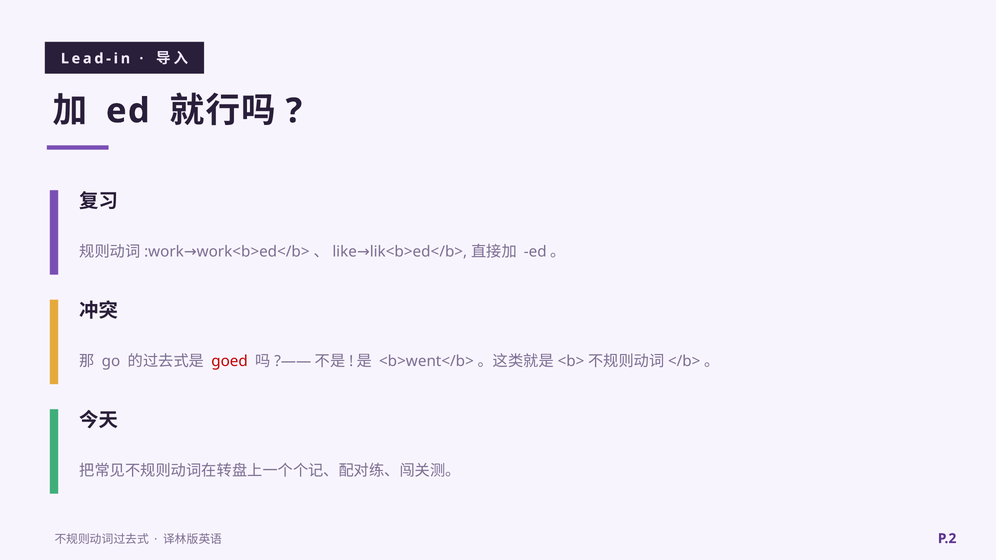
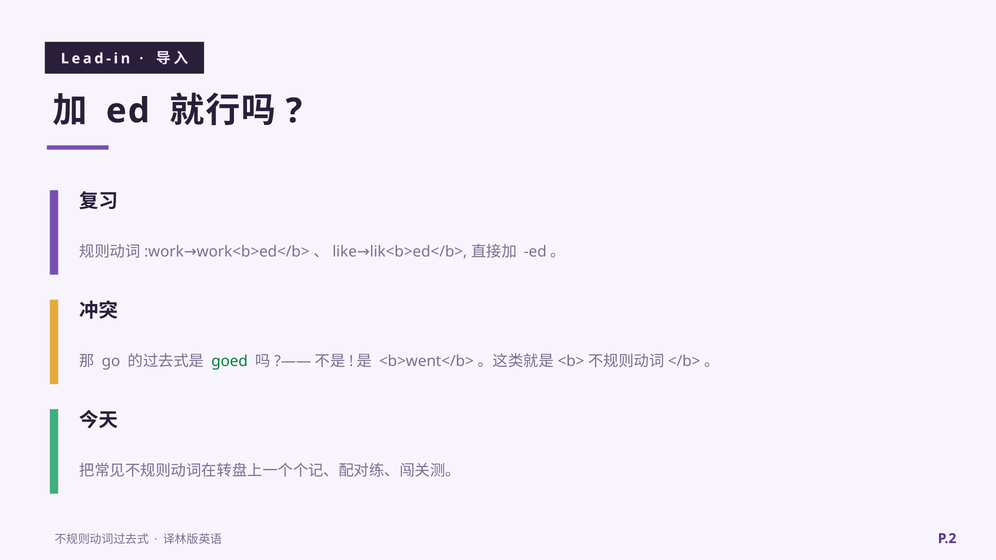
goed colour: red -> green (230, 362)
